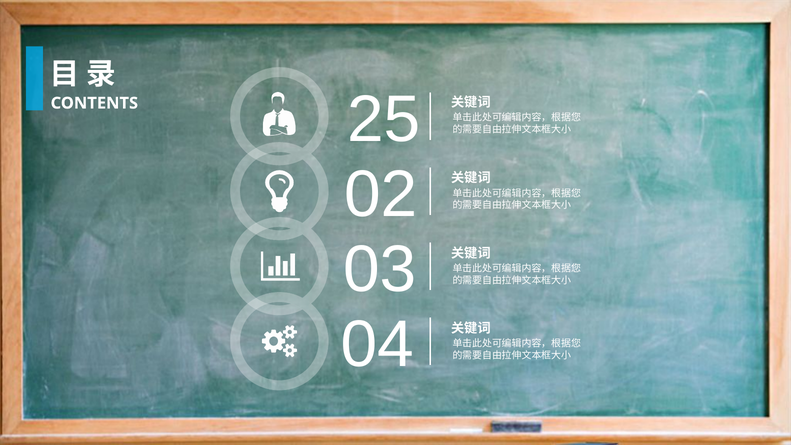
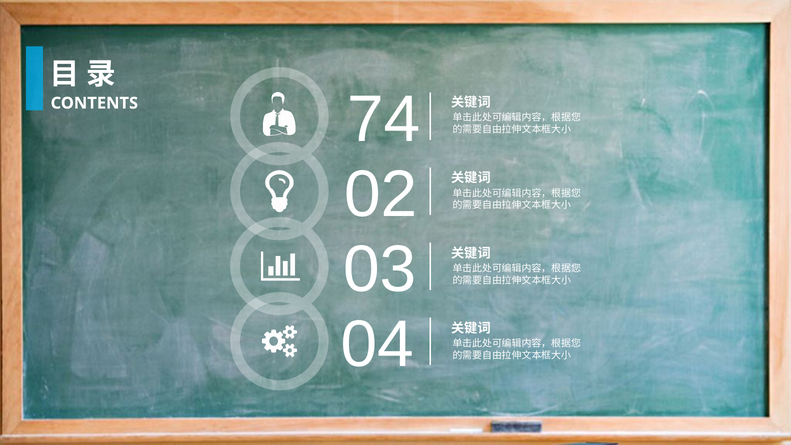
25: 25 -> 74 (384, 119)
